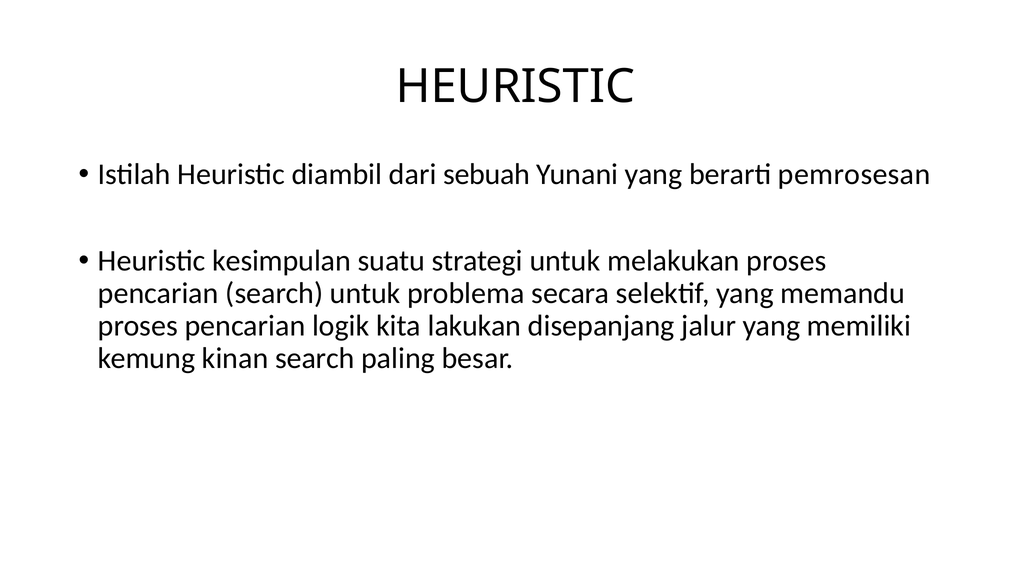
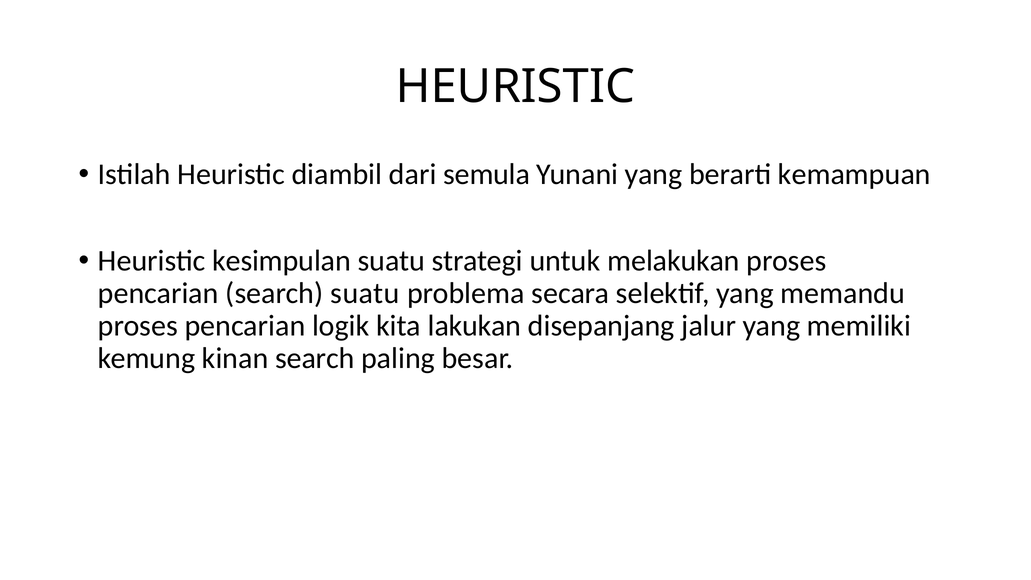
sebuah: sebuah -> semula (487, 174)
pemrosesan: pemrosesan -> kemampuan (854, 174)
search untuk: untuk -> suatu (365, 293)
